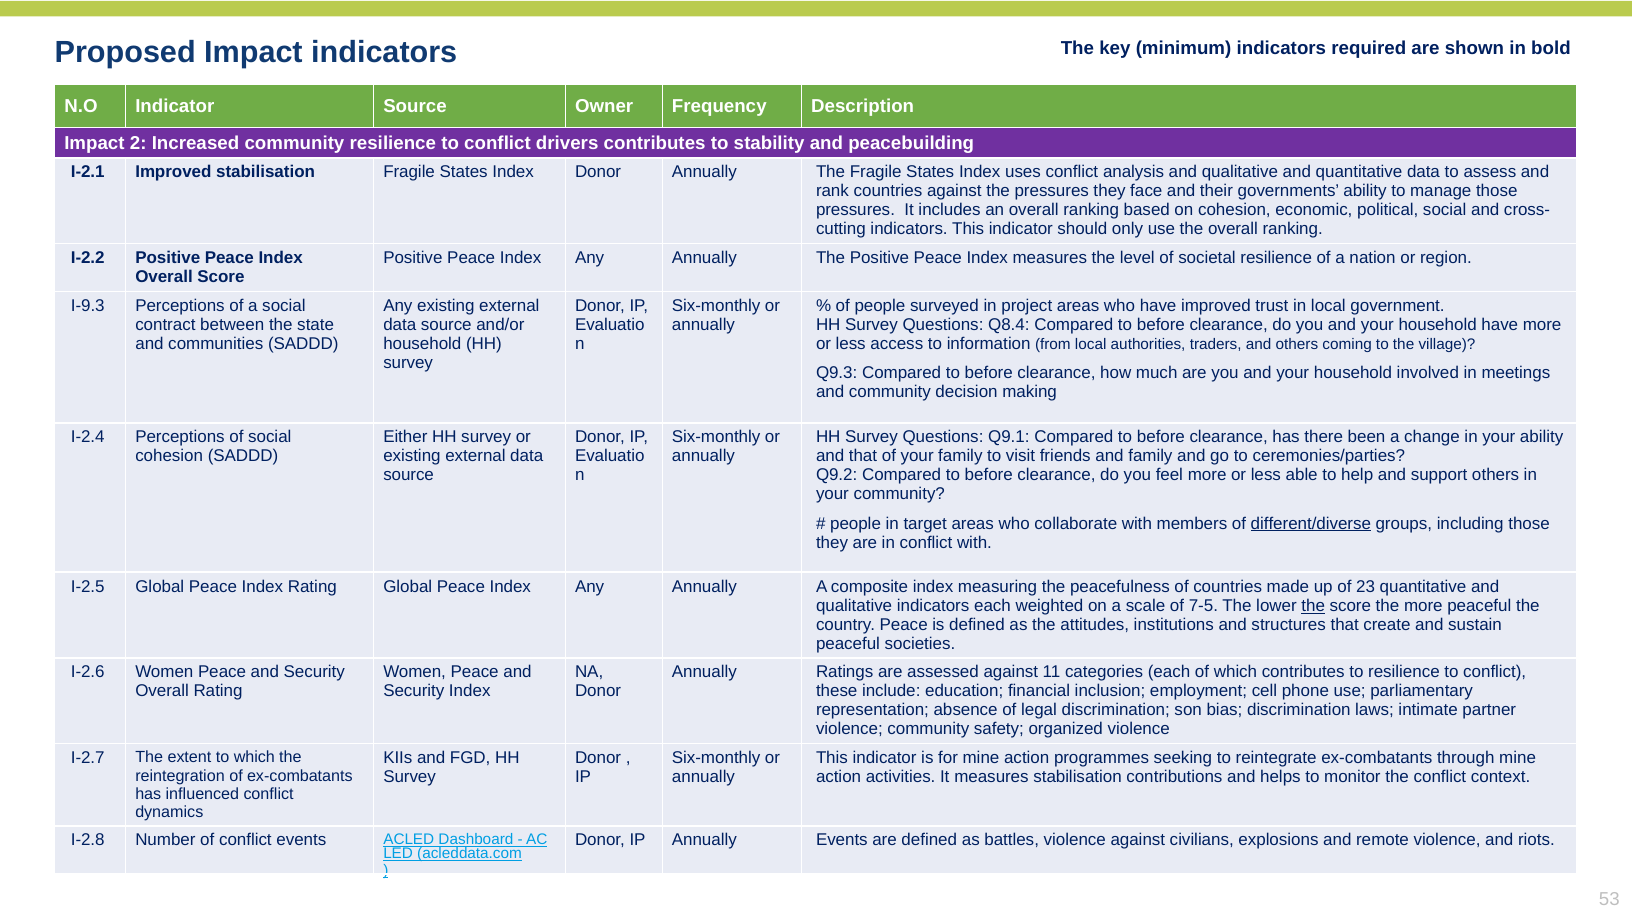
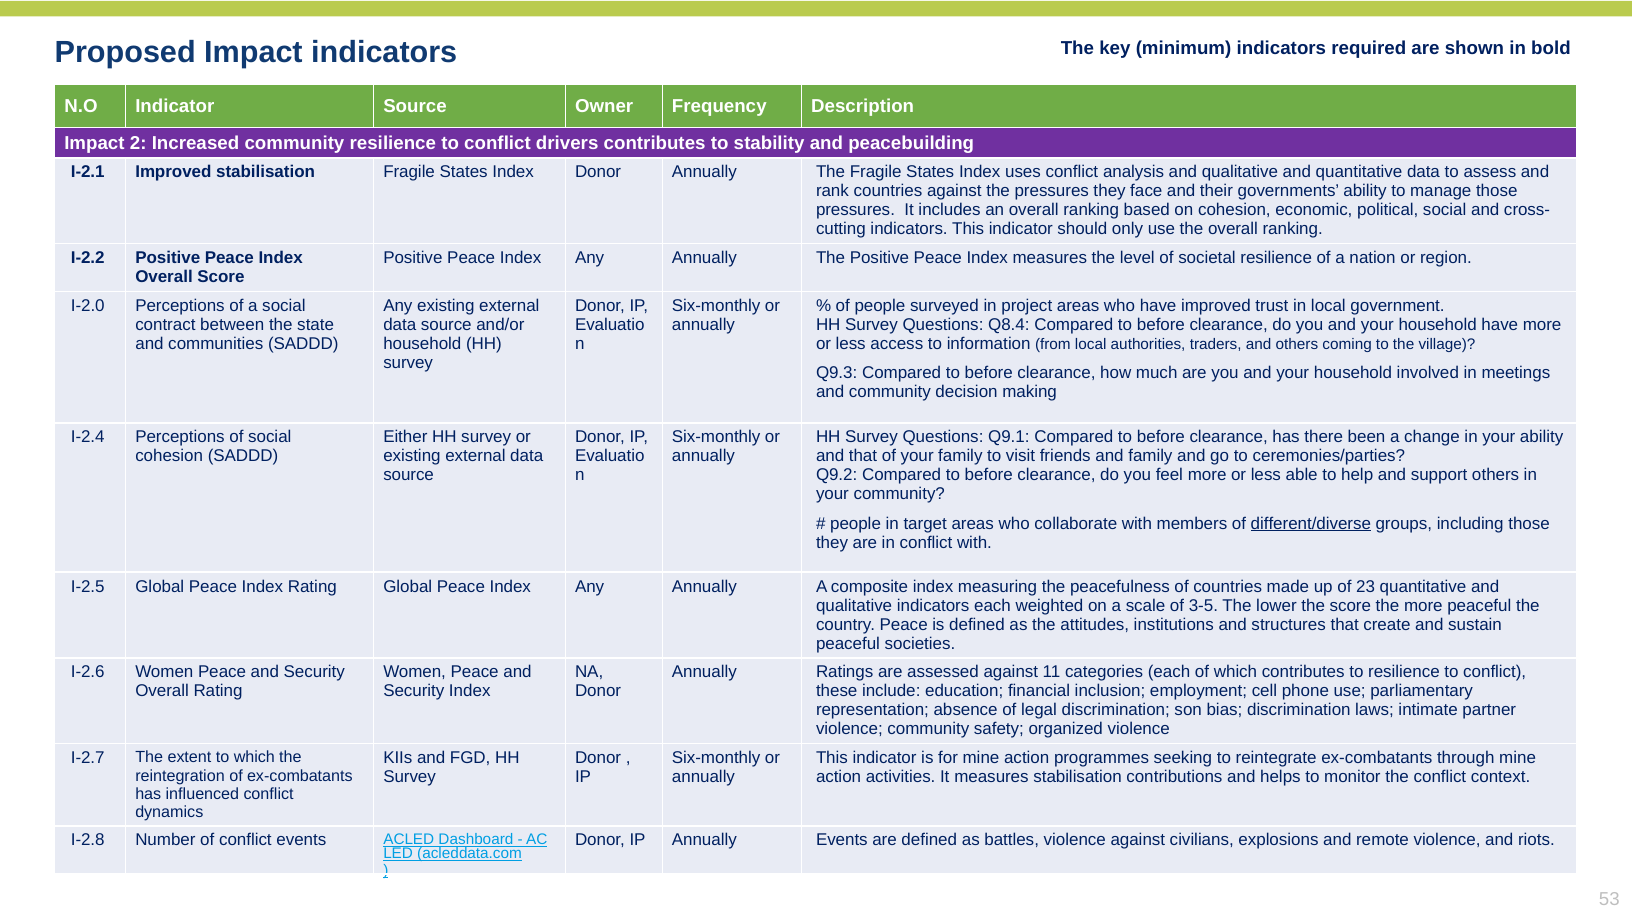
I-9.3: I-9.3 -> I-2.0 (88, 306)
7-5: 7-5 -> 3-5 (1203, 606)
the underline: present -> none (1313, 606)
